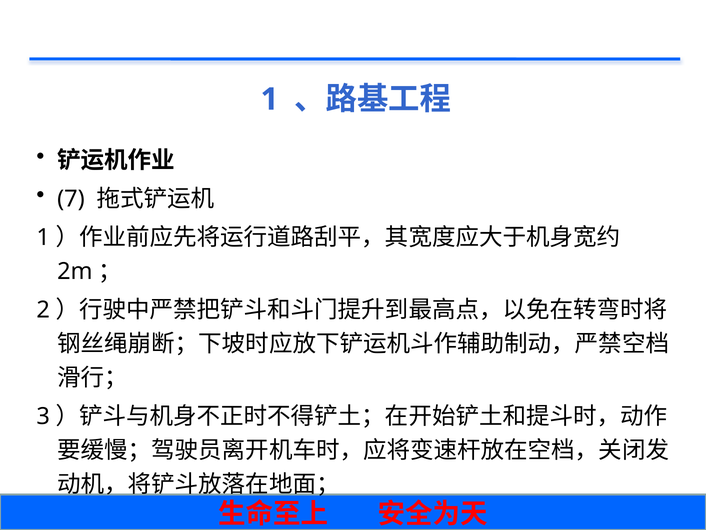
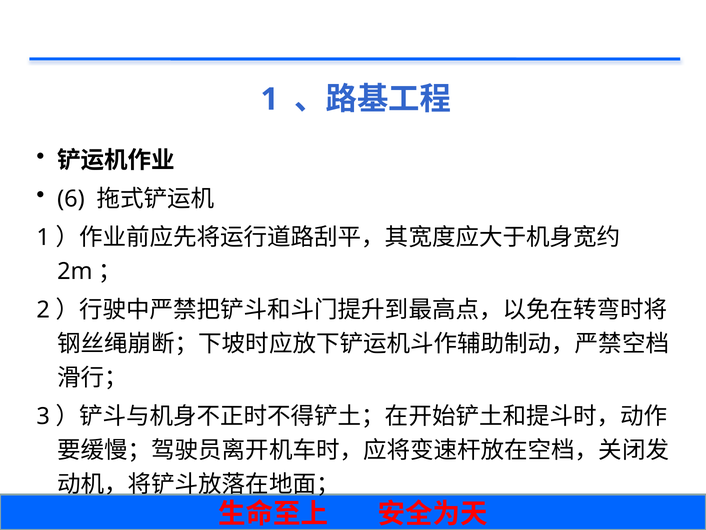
7: 7 -> 6 (71, 199)
